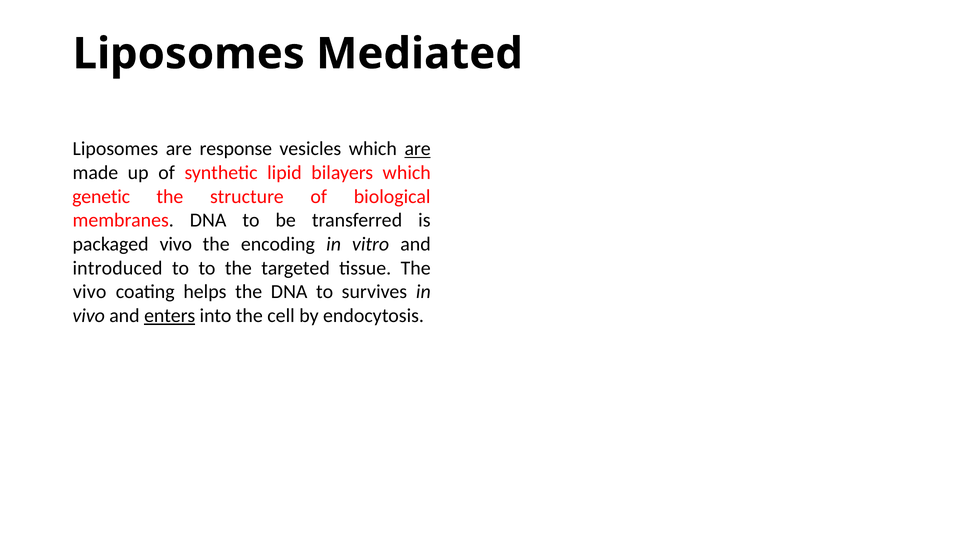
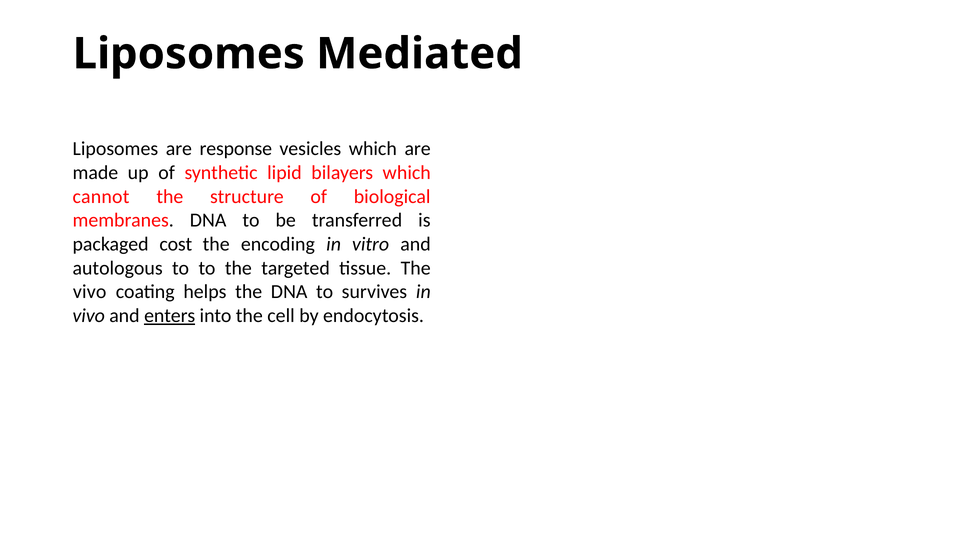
are underline: present -> none (418, 149)
genetic: genetic -> cannot (101, 197)
packaged vivo: vivo -> cost (176, 244)
introduced: introduced -> autologous (118, 268)
